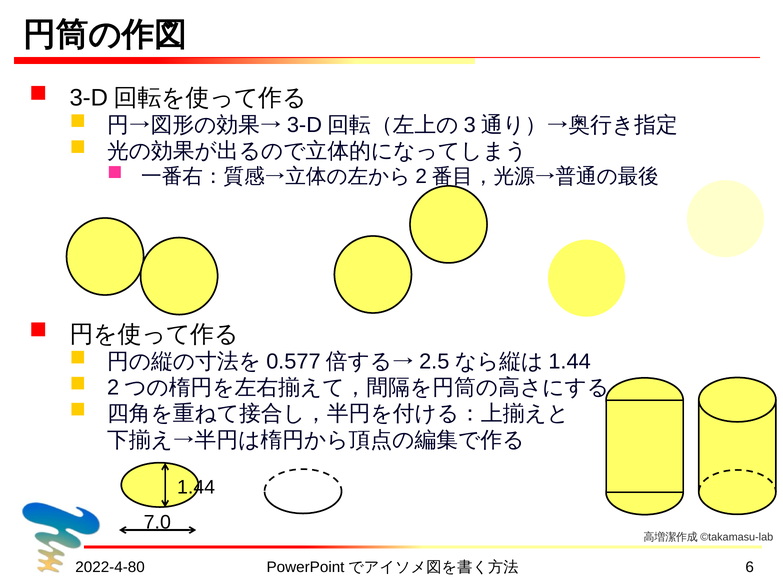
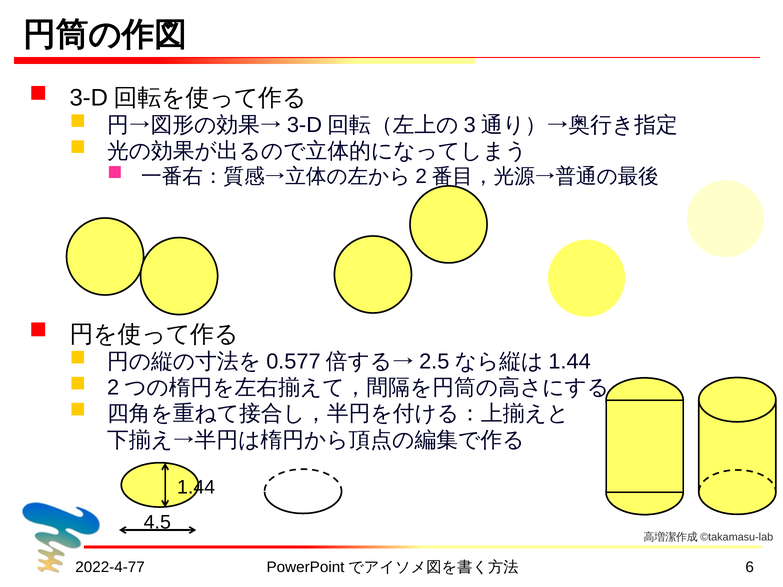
7.0: 7.0 -> 4.5 (157, 522)
2022-4-80: 2022-4-80 -> 2022-4-77 (110, 567)
